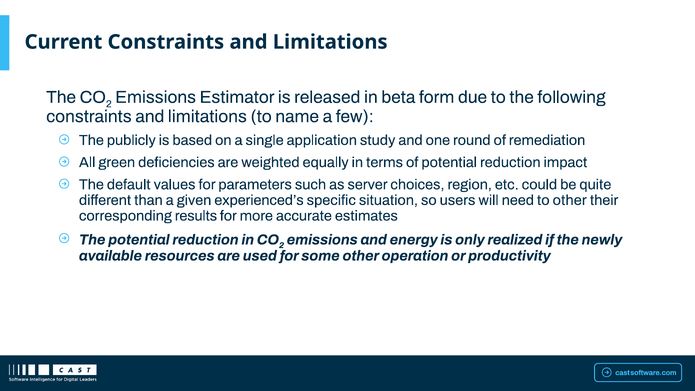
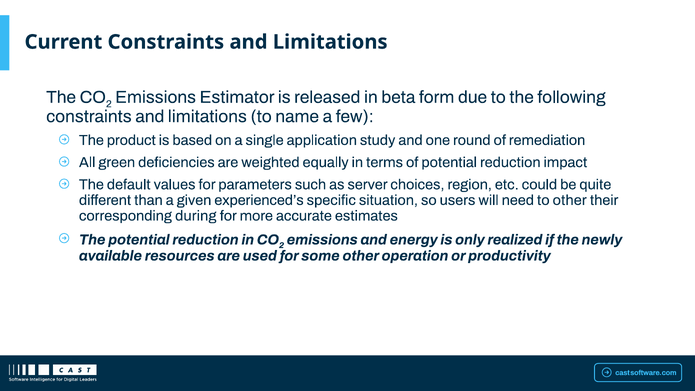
publicly: publicly -> product (131, 140)
results: results -> during (196, 216)
